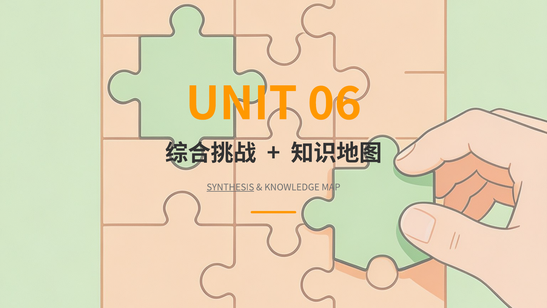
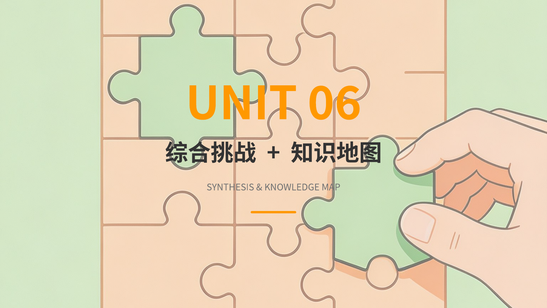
SYNTHESIS underline: present -> none (230, 187)
